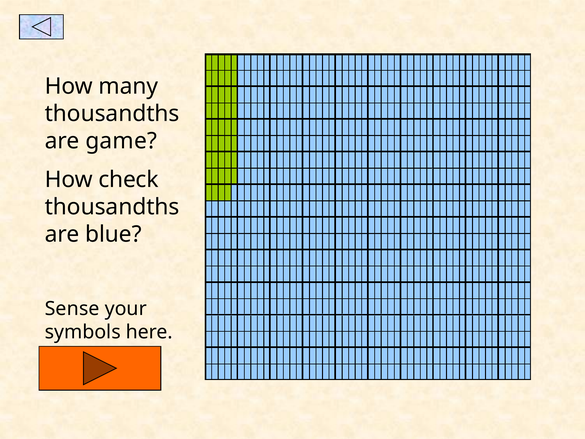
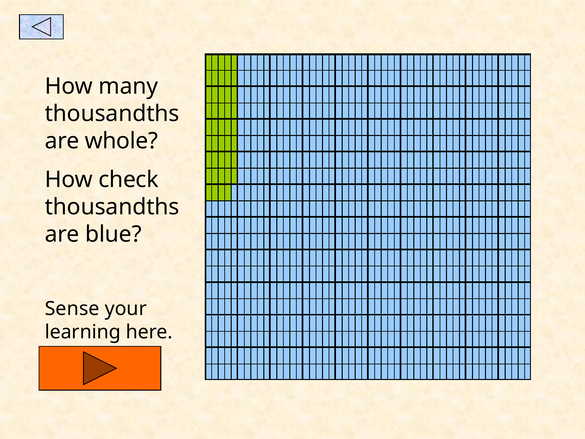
game: game -> whole (121, 141)
symbols: symbols -> learning (83, 332)
